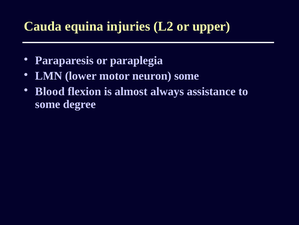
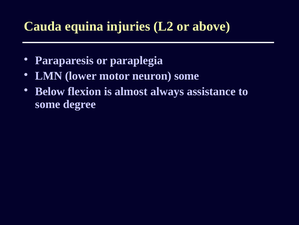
upper: upper -> above (211, 26)
Blood: Blood -> Below (50, 91)
